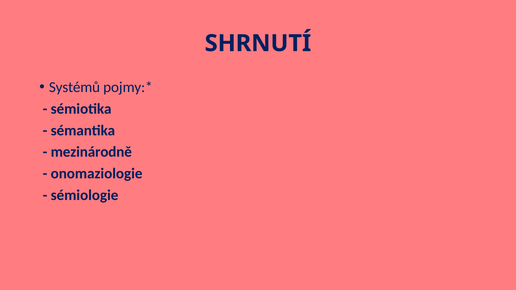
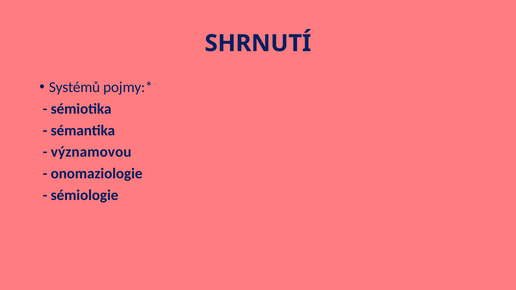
mezinárodně: mezinárodně -> významovou (91, 152)
